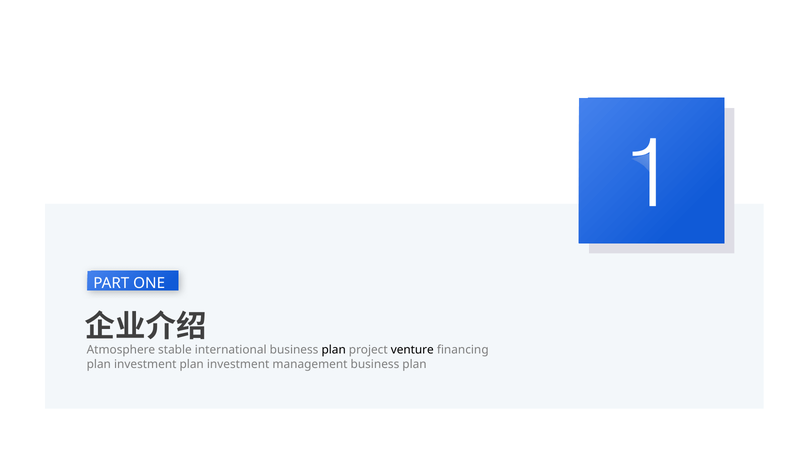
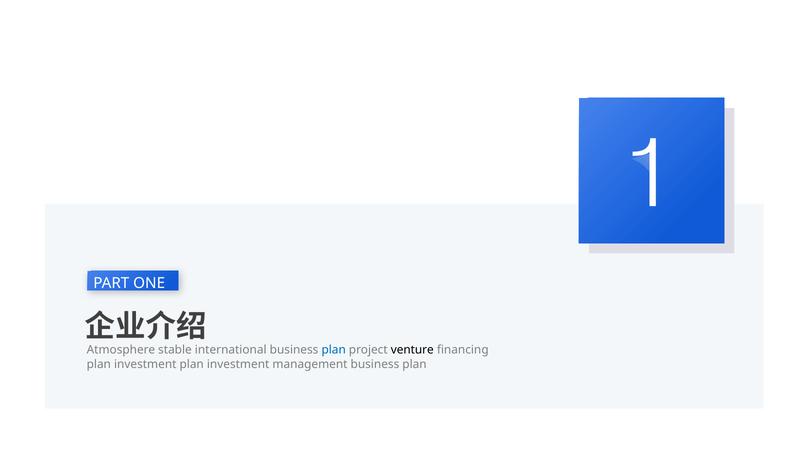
plan colour: black -> blue (334, 350)
